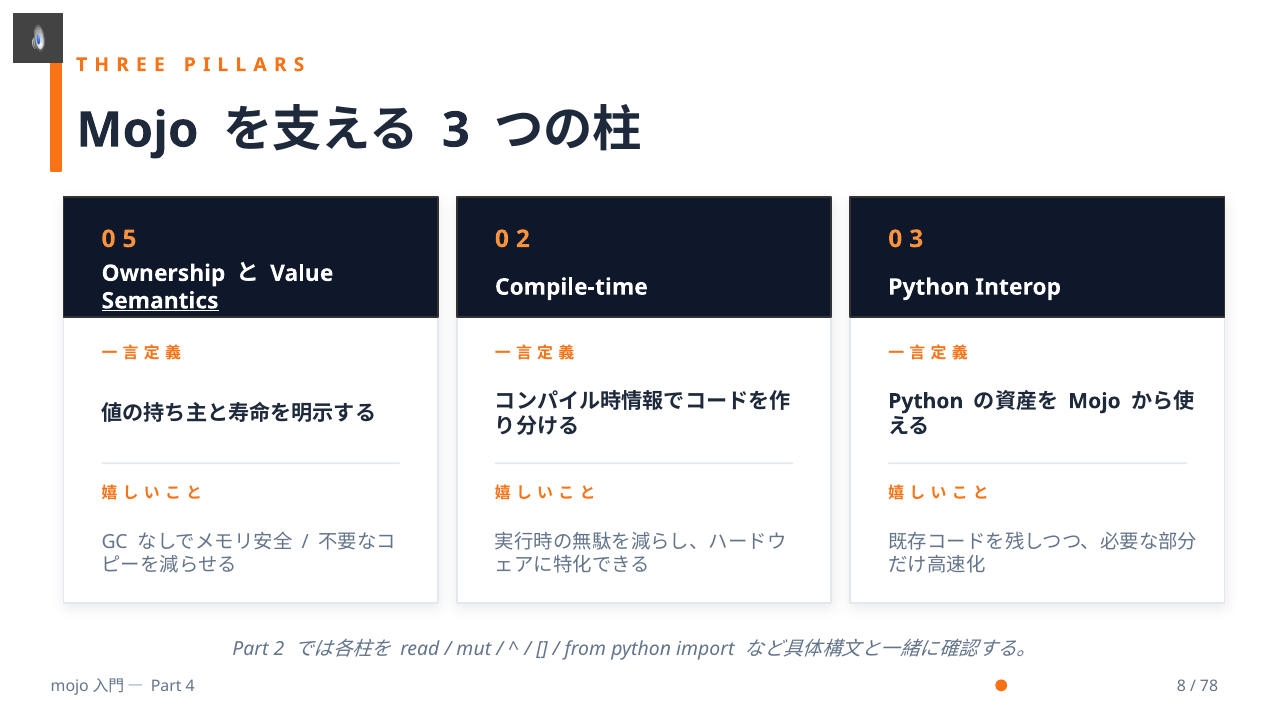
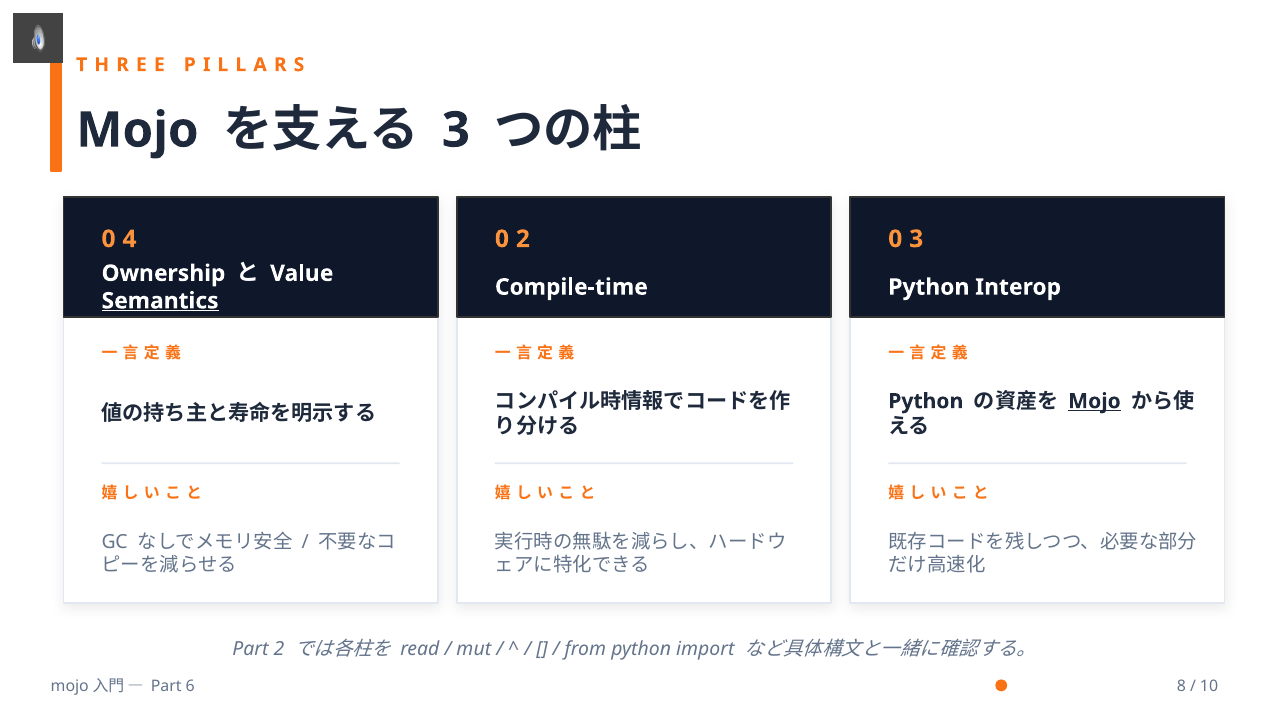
5: 5 -> 4 (129, 239)
Mojo underline: none -> present (1094, 401)
4: 4 -> 6 (190, 686)
78: 78 -> 10 (1209, 686)
